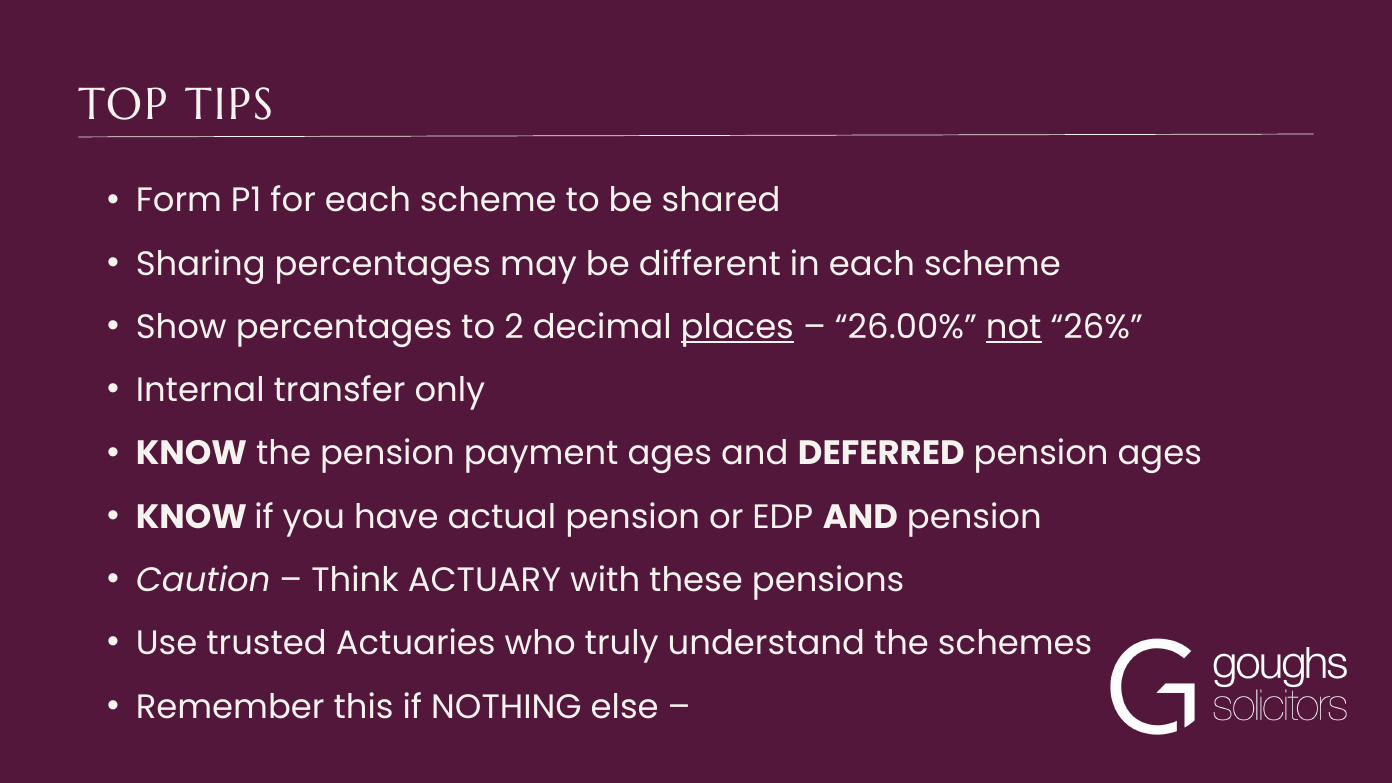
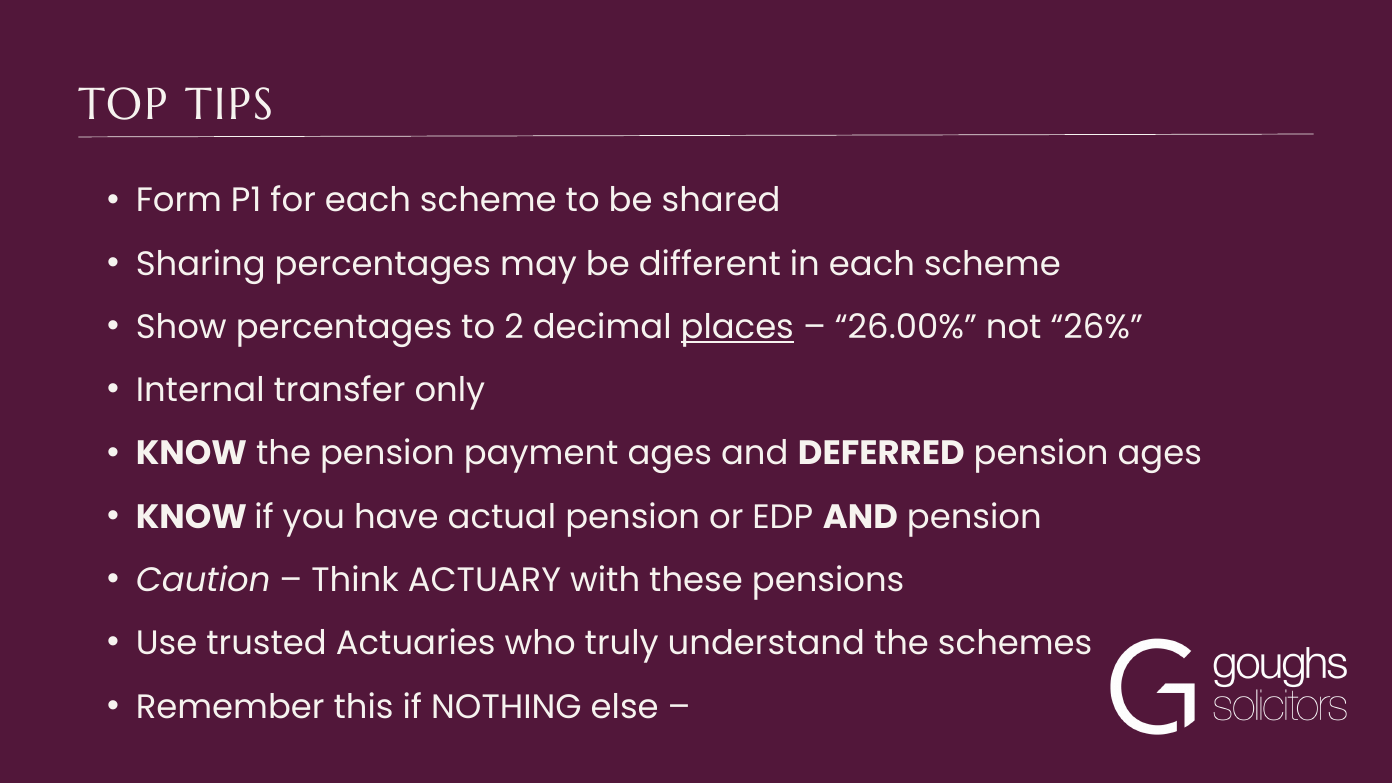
not underline: present -> none (1014, 327)
